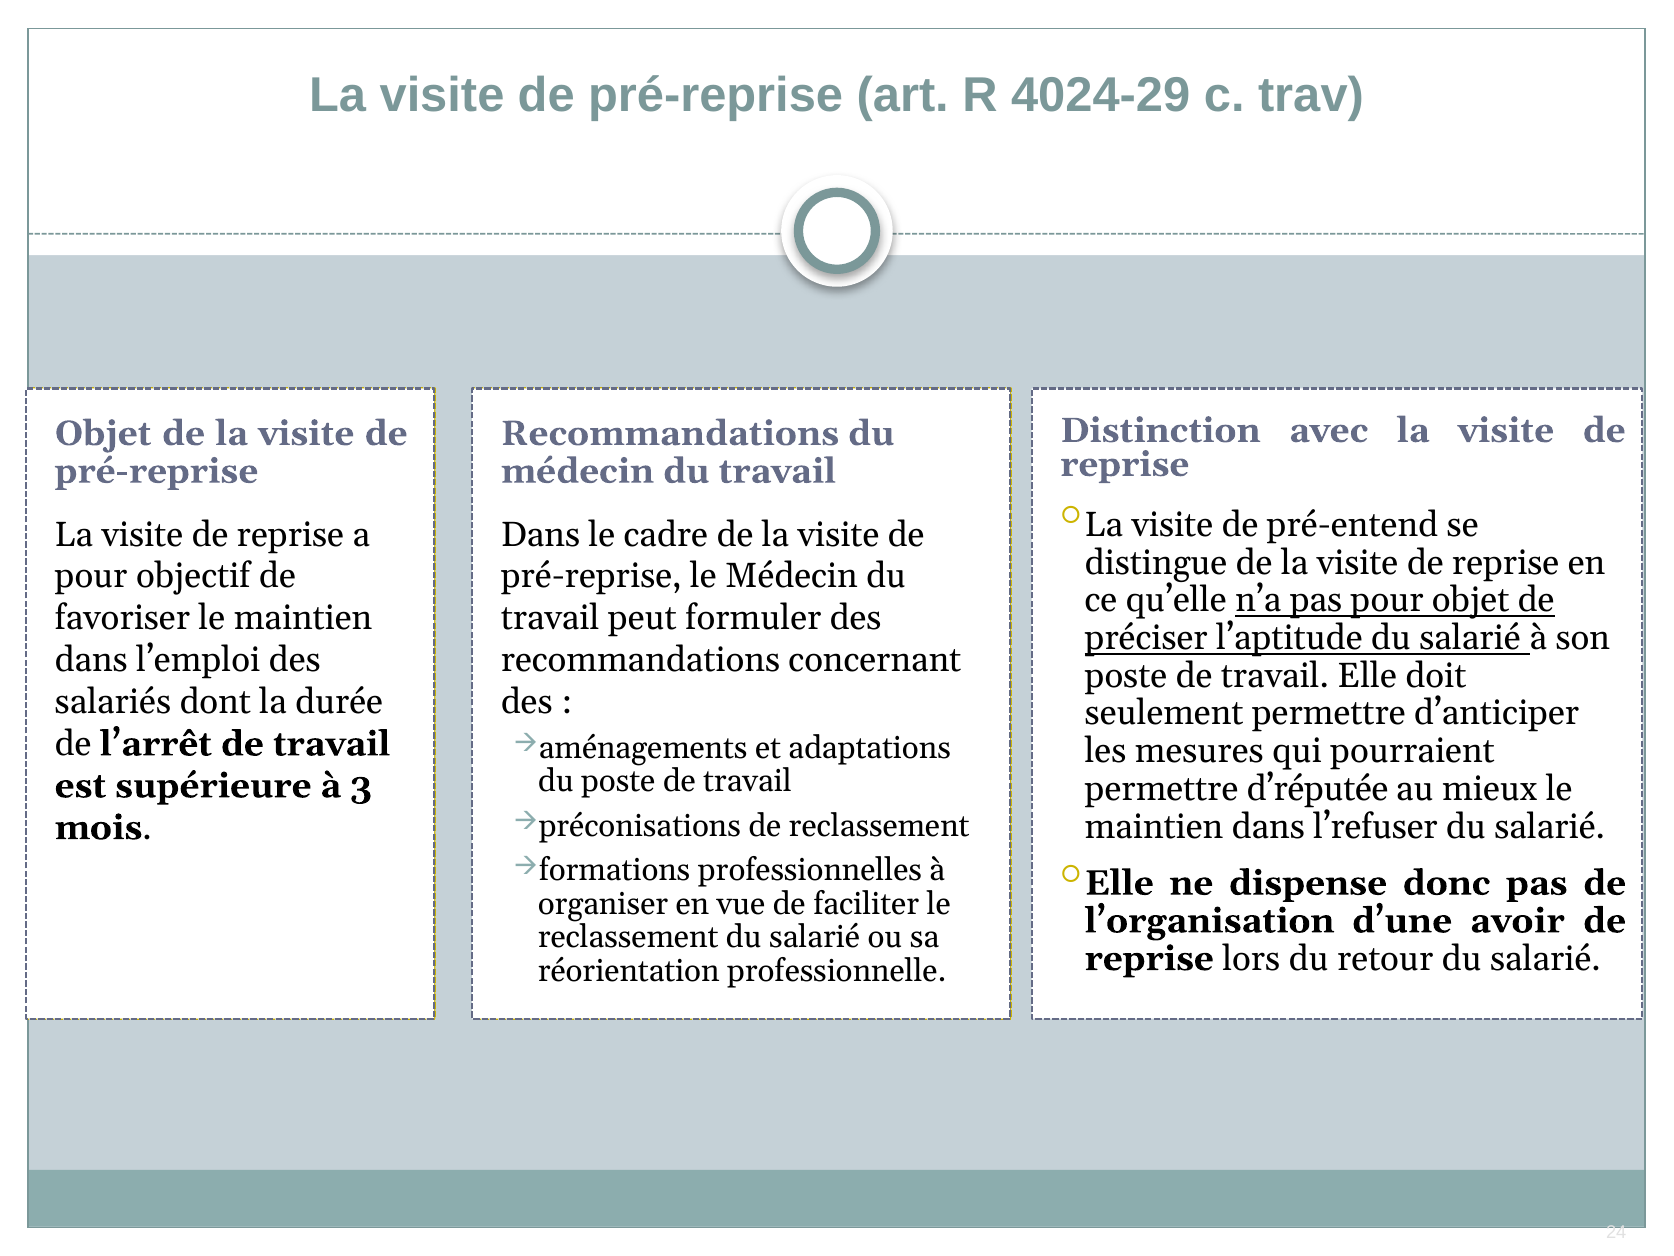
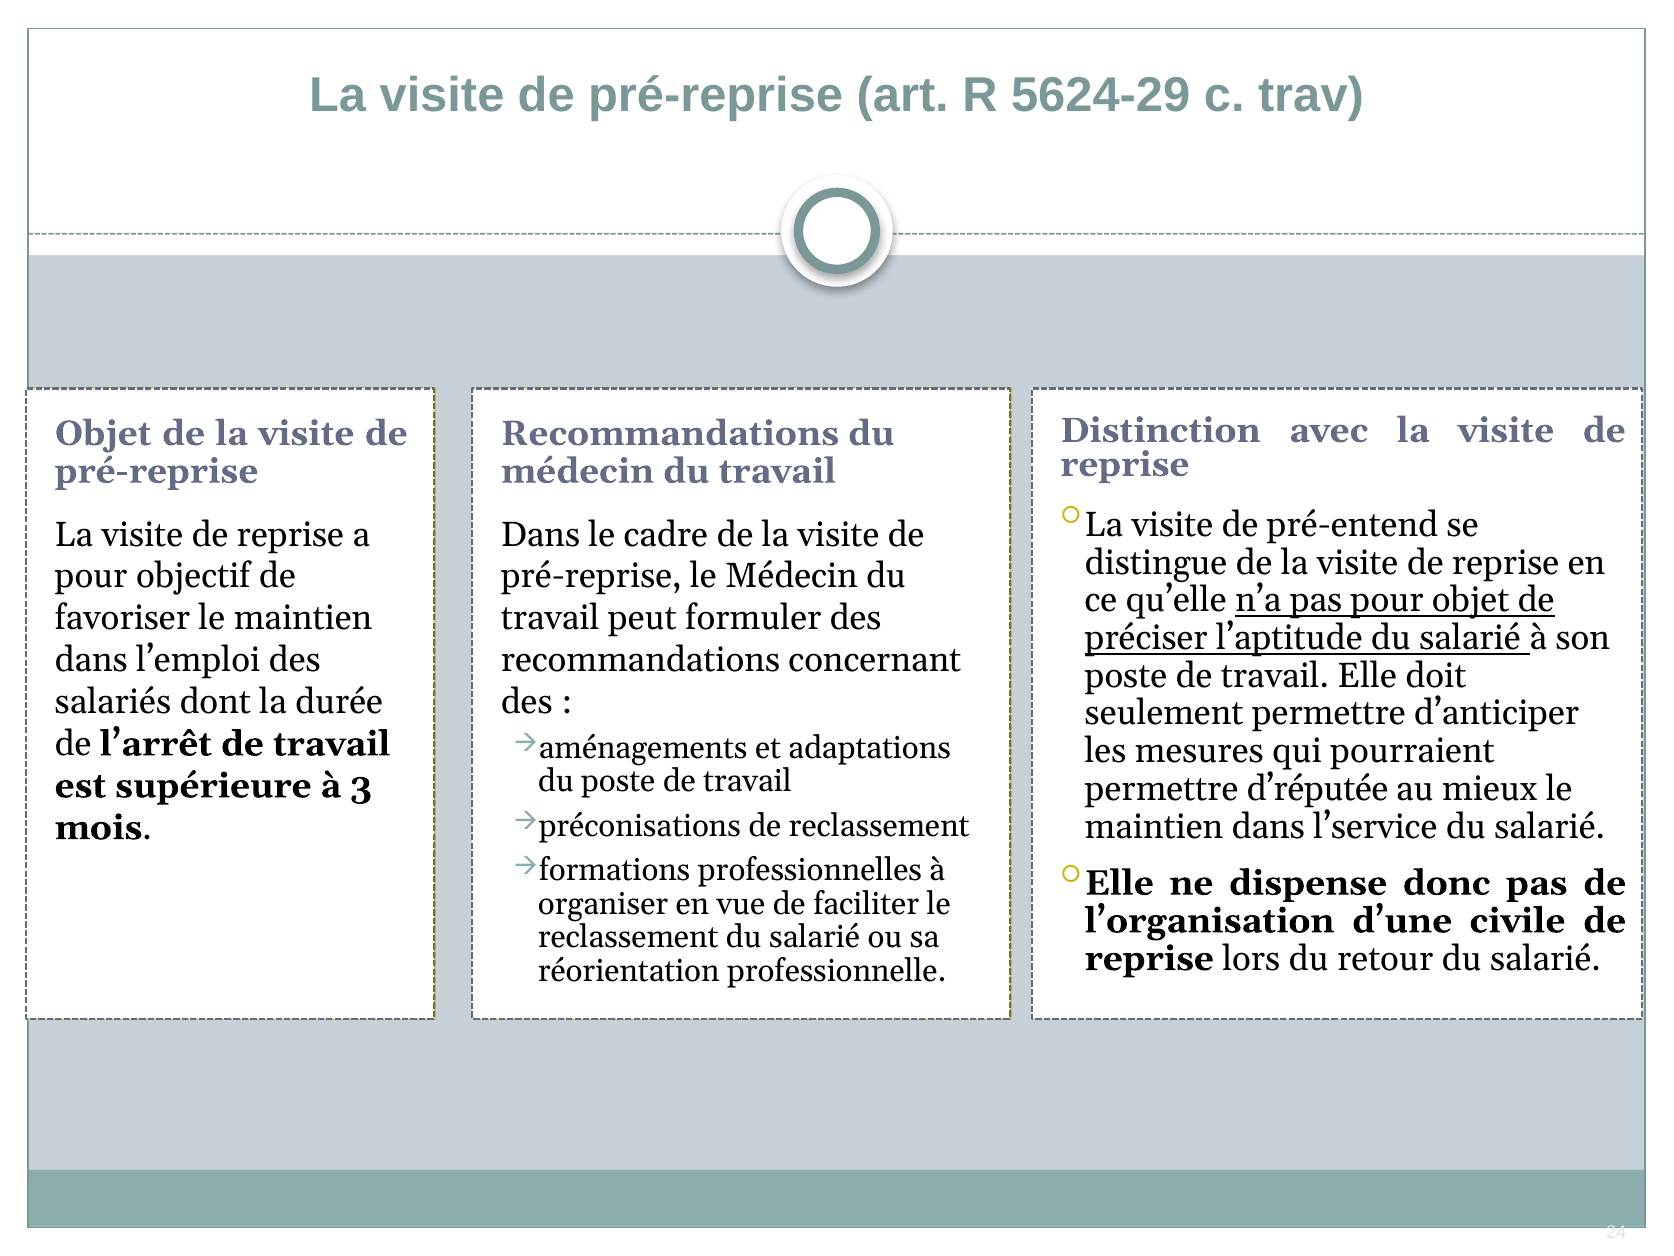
4024-29: 4024-29 -> 5624-29 (1101, 95)
l’refuser: l’refuser -> l’service (1375, 826)
avoir: avoir -> civile (1517, 920)
